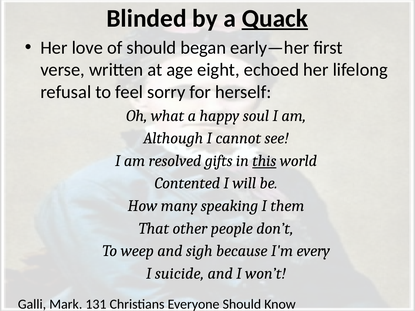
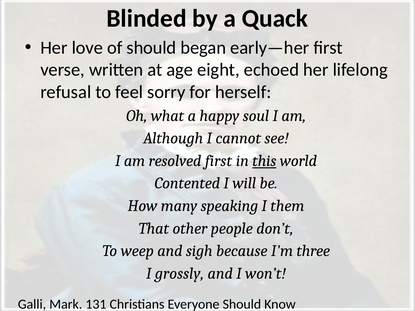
Quack underline: present -> none (275, 18)
resolved gifts: gifts -> first (219, 161)
every: every -> three (313, 251)
suicide: suicide -> grossly (179, 274)
